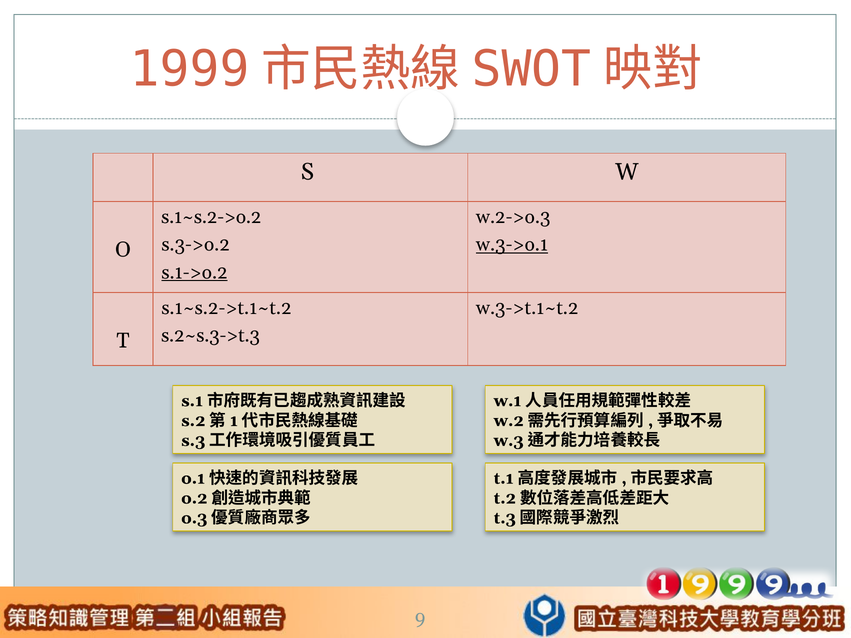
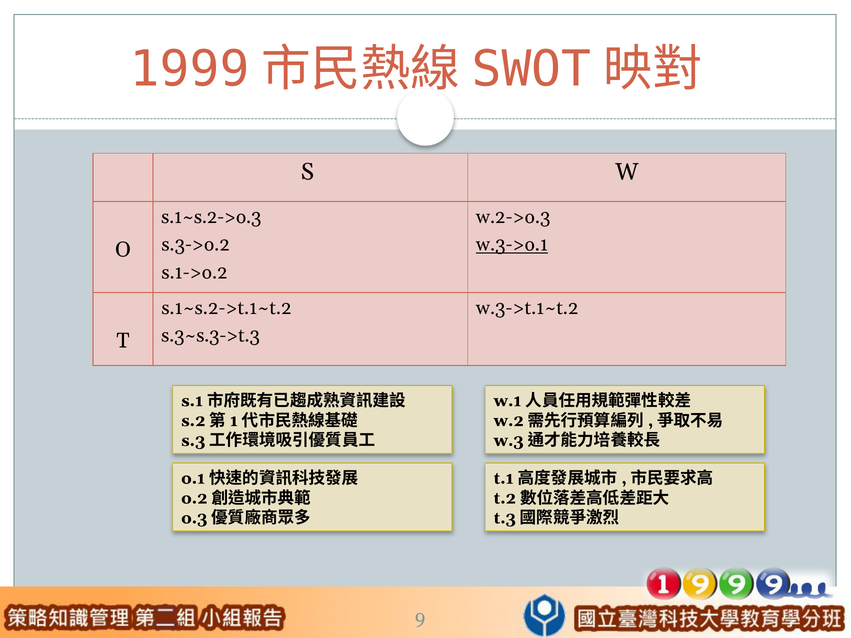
s.1~s.2->o.2: s.1~s.2->o.2 -> s.1~s.2->o.3 (211, 217)
s.1->o.2 underline: present -> none (195, 272)
s.2~s.3->t.3: s.2~s.3->t.3 -> s.3~s.3->t.3 (211, 336)
